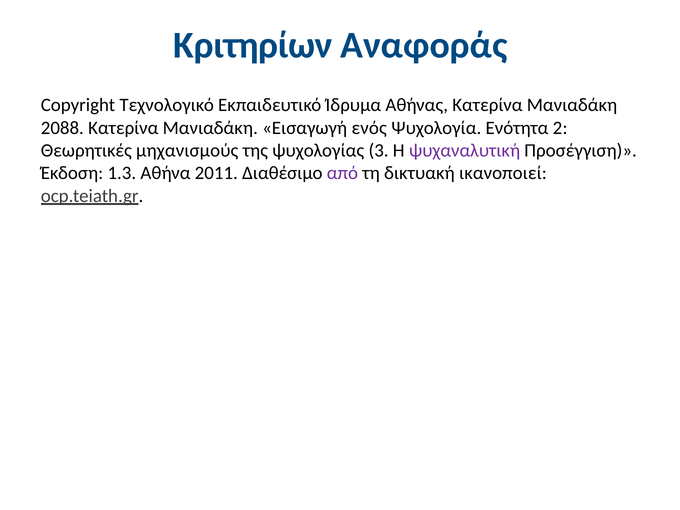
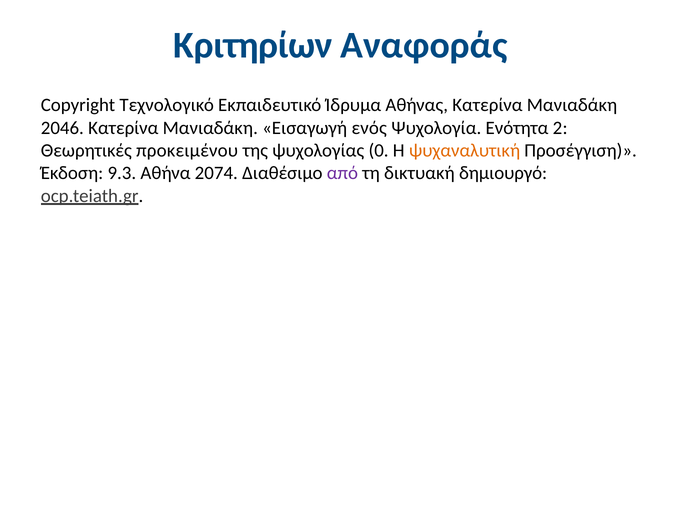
2088: 2088 -> 2046 (62, 128)
μηχανισμούς: μηχανισμούς -> προκειμένου (187, 150)
3: 3 -> 0 (379, 150)
ψυχαναλυτική colour: purple -> orange (465, 150)
1.3: 1.3 -> 9.3 (122, 173)
2011: 2011 -> 2074 (216, 173)
ικανοποιεί: ικανοποιεί -> δημιουργό (503, 173)
